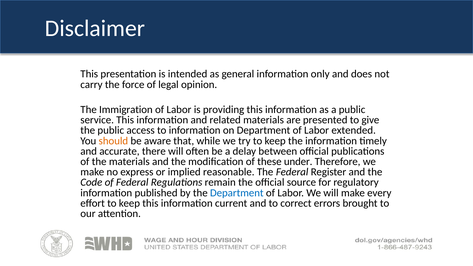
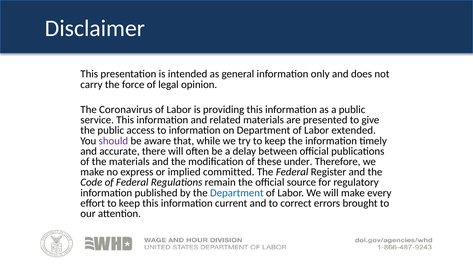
Immigration: Immigration -> Coronavirus (126, 110)
should colour: orange -> purple (113, 141)
reasonable: reasonable -> committed (229, 172)
